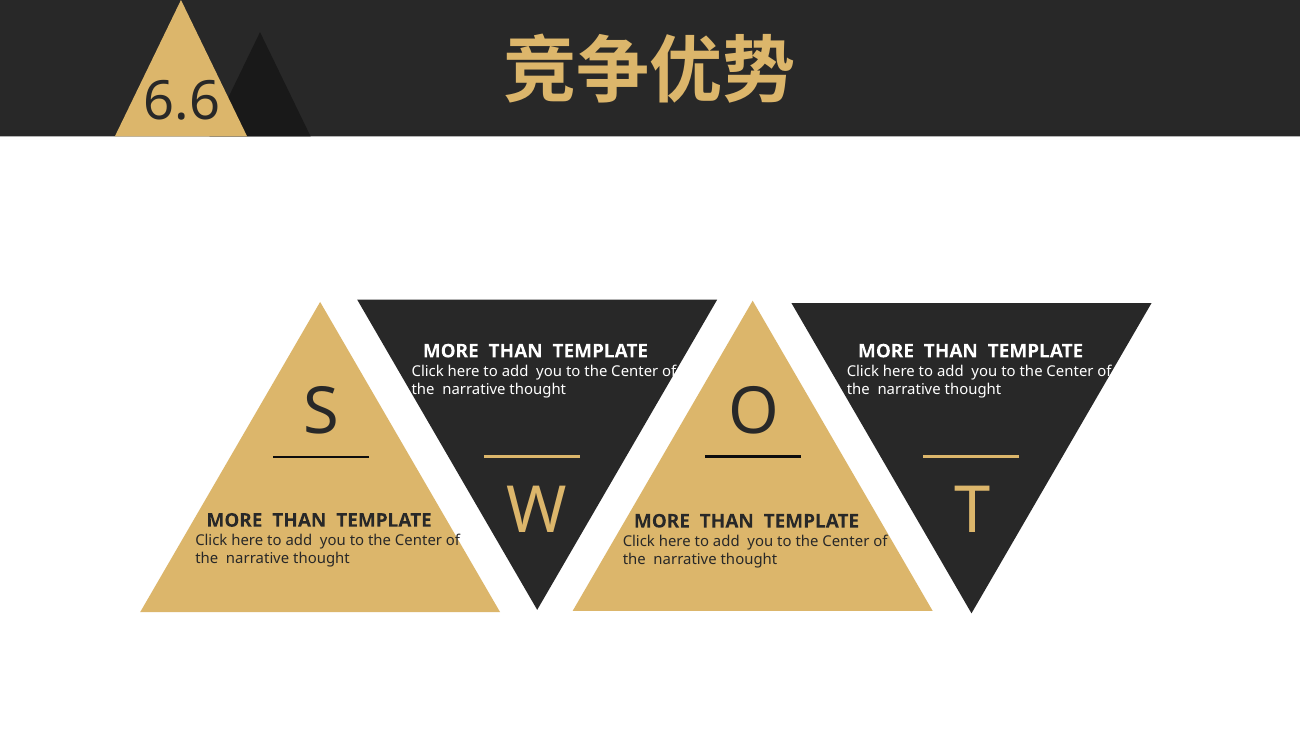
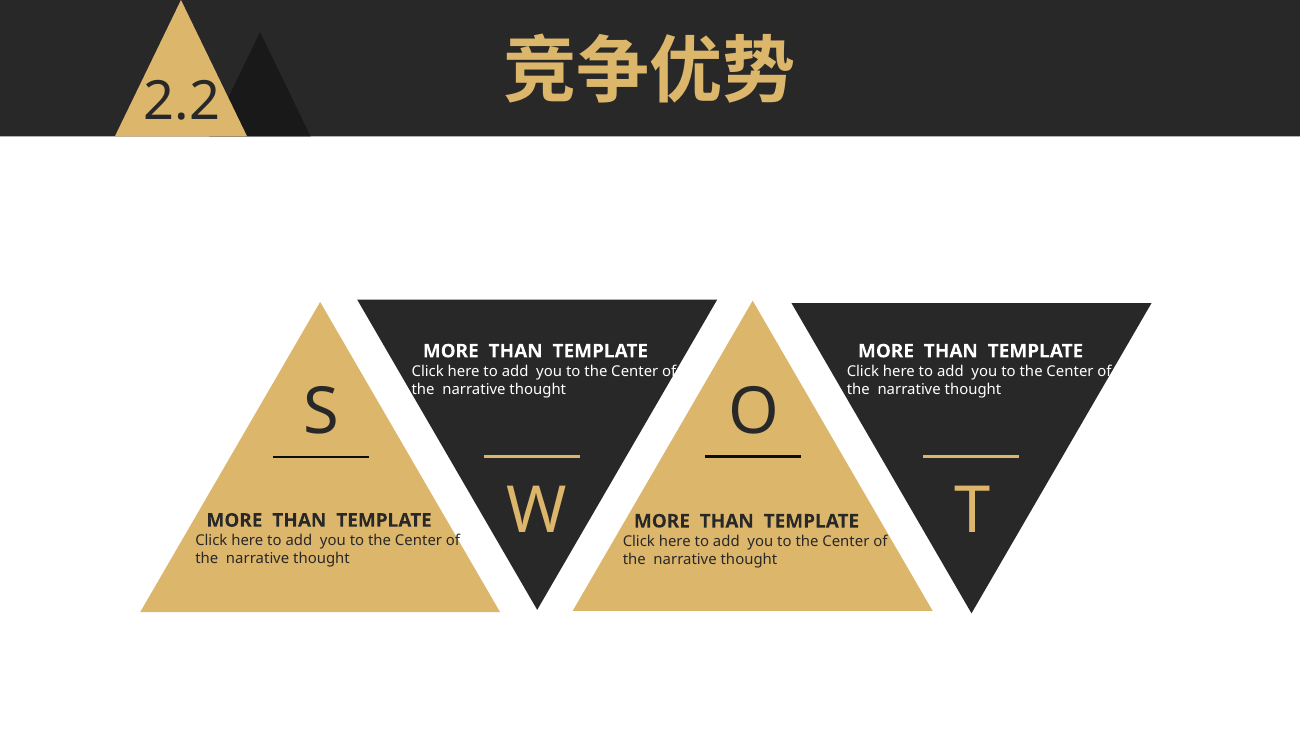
6.6: 6.6 -> 2.2 (182, 102)
